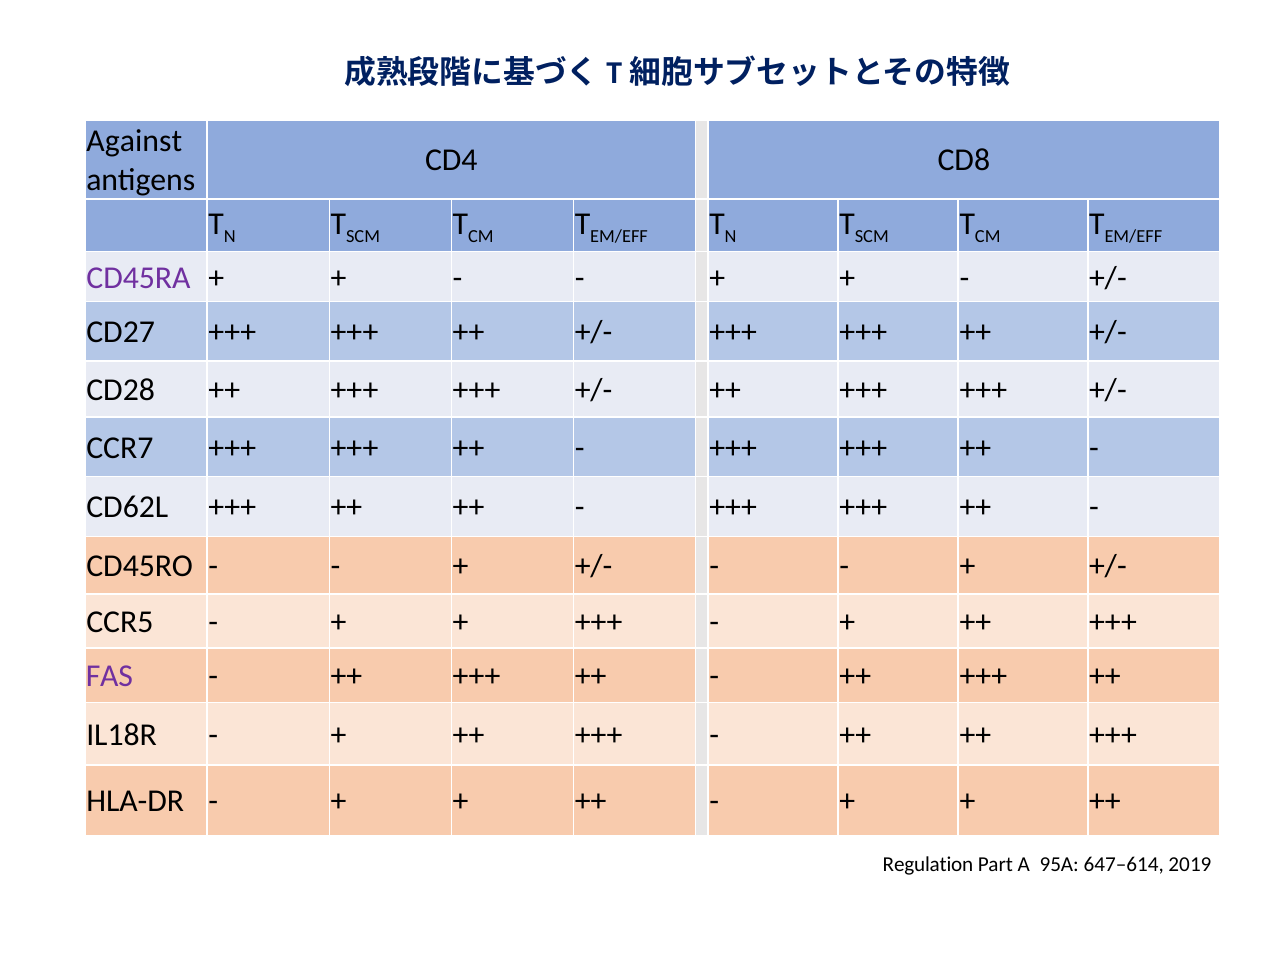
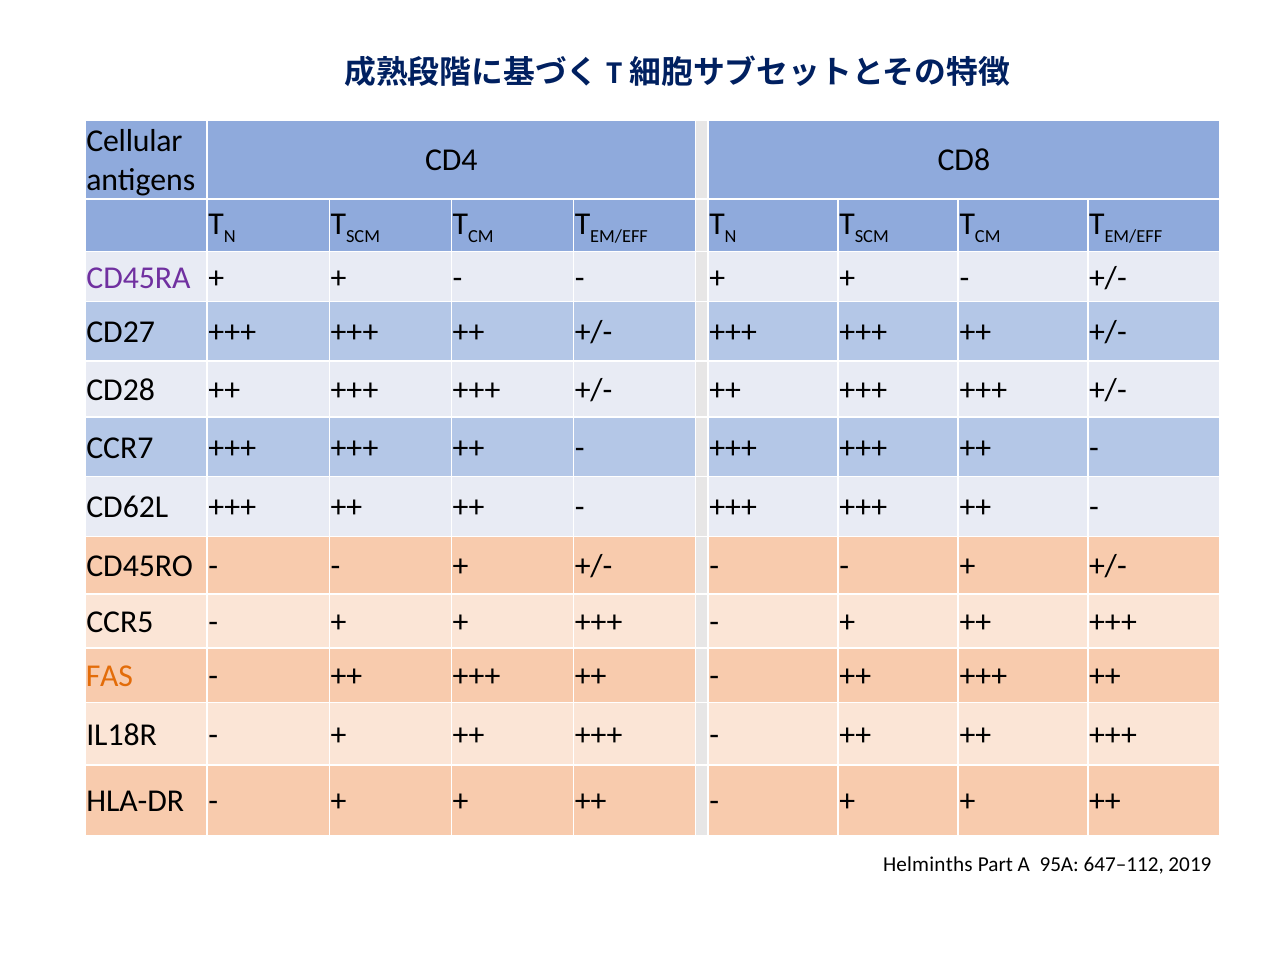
Against: Against -> Cellular (134, 141)
FAS colour: purple -> orange (109, 676)
Regulation: Regulation -> Helminths (928, 865)
647–614: 647–614 -> 647–112 (1124, 865)
